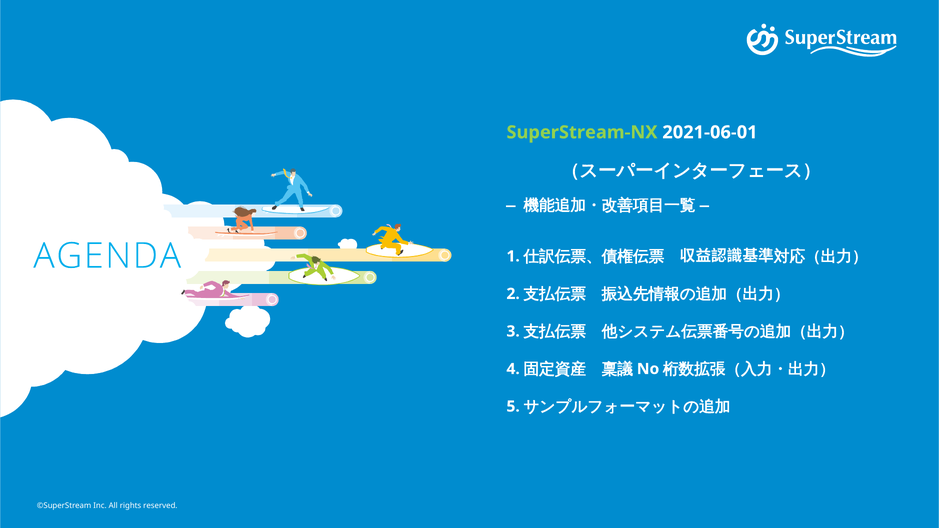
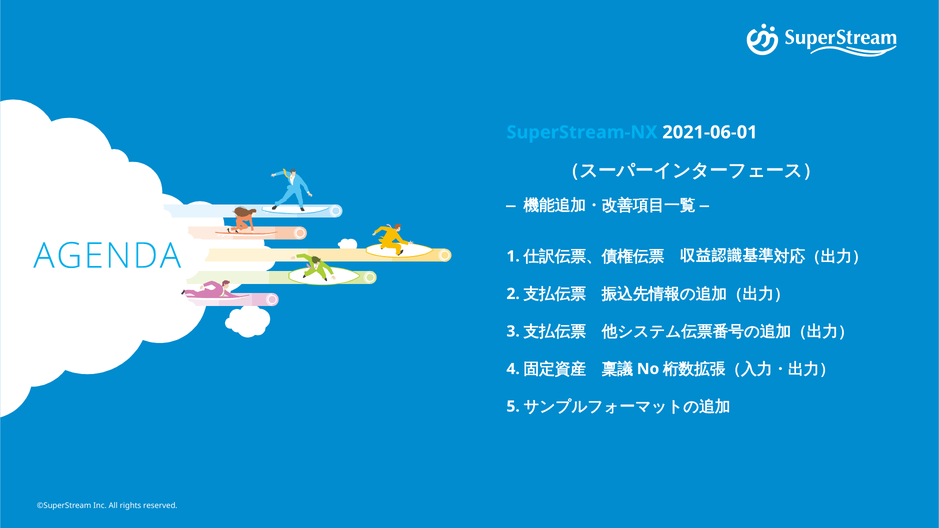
SuperStream-NX colour: light green -> light blue (582, 132)
